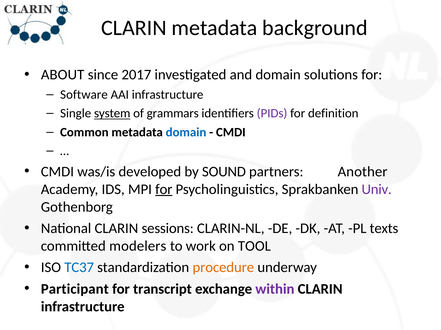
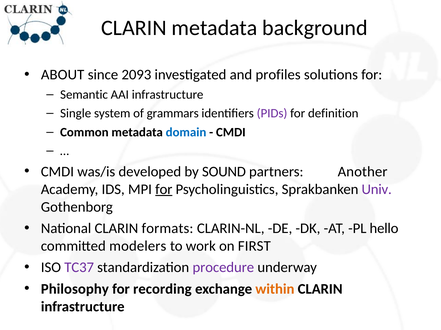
2017: 2017 -> 2093 (136, 75)
and domain: domain -> profiles (278, 75)
Software: Software -> Semantic (84, 95)
system underline: present -> none (112, 114)
sessions: sessions -> formats (168, 229)
texts: texts -> hello (384, 229)
TOOL: TOOL -> FIRST (254, 247)
TC37 colour: blue -> purple (79, 268)
procedure colour: orange -> purple (223, 268)
Participant: Participant -> Philosophy (75, 290)
transcript: transcript -> recording (162, 290)
within colour: purple -> orange (275, 290)
